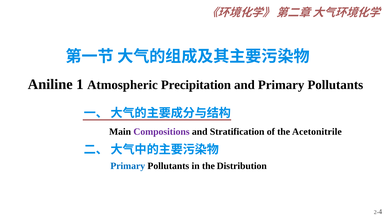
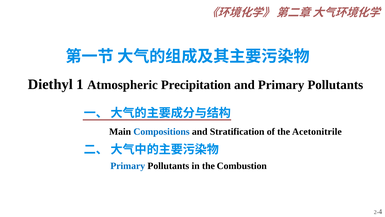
Aniline: Aniline -> Diethyl (50, 84)
Compositions colour: purple -> blue (162, 131)
Distribution: Distribution -> Combustion (242, 166)
